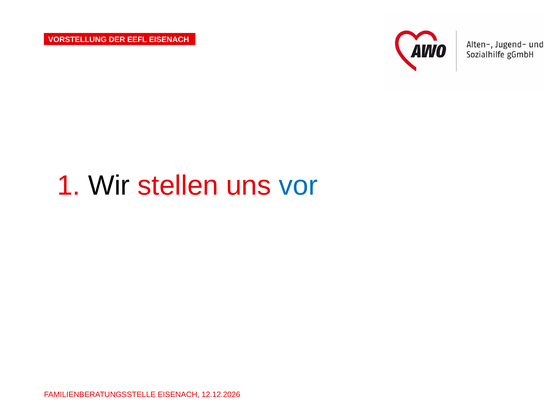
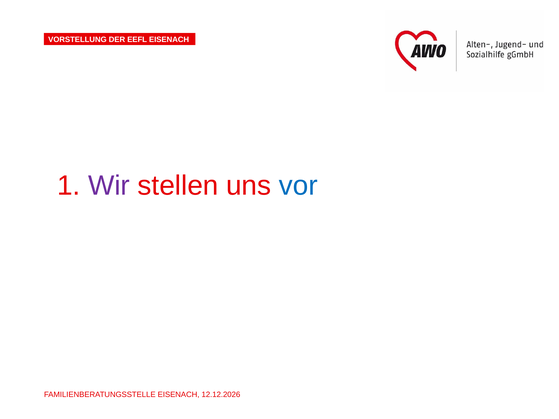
Wir colour: black -> purple (109, 186)
